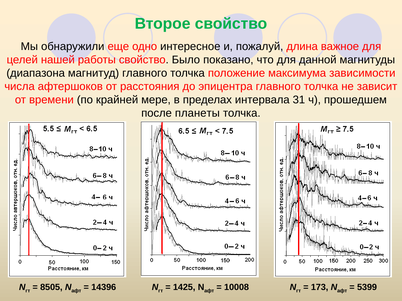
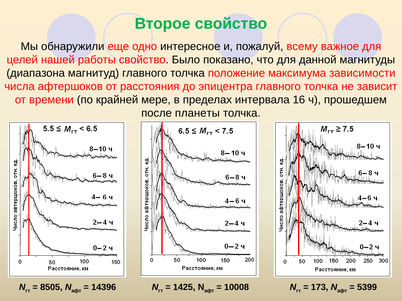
длина: длина -> всему (302, 46)
31: 31 -> 16 (299, 100)
